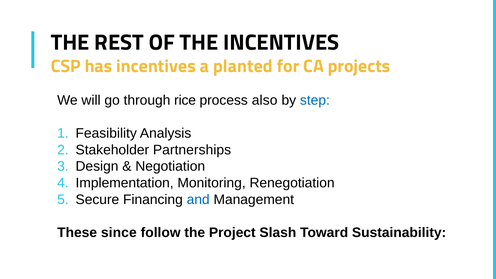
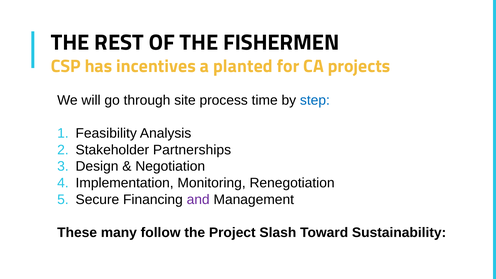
THE INCENTIVES: INCENTIVES -> FISHERMEN (281, 43)
rice: rice -> site (185, 100)
also: also -> time (265, 100)
and colour: blue -> purple (198, 199)
since: since -> many (119, 233)
